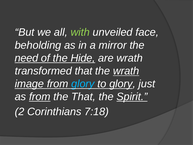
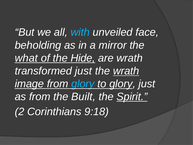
with colour: light green -> light blue (80, 32)
need: need -> what (26, 58)
transformed that: that -> just (83, 71)
from underline: present -> none (40, 97)
the That: That -> Built (83, 97)
7:18: 7:18 -> 9:18 (97, 112)
